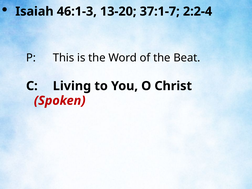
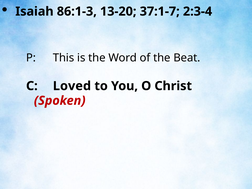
46:1-3: 46:1-3 -> 86:1-3 (77, 11)
2:2-4: 2:2-4 -> 2:3-4 (198, 11)
Living: Living -> Loved (72, 86)
